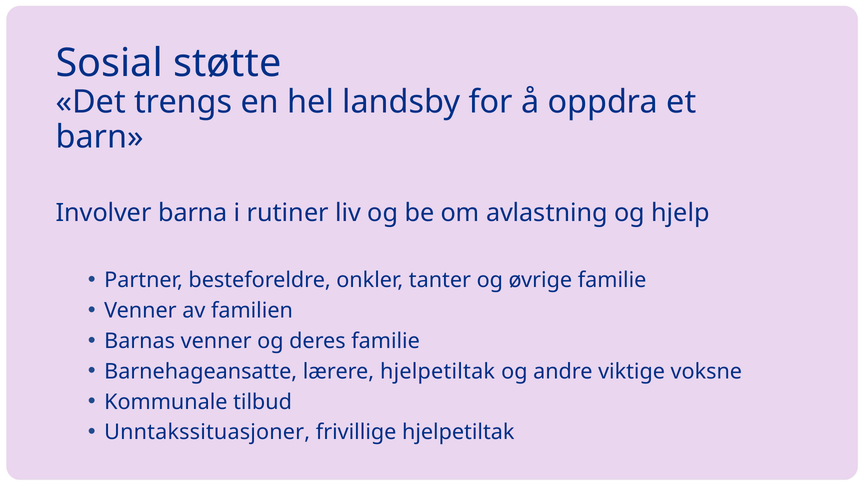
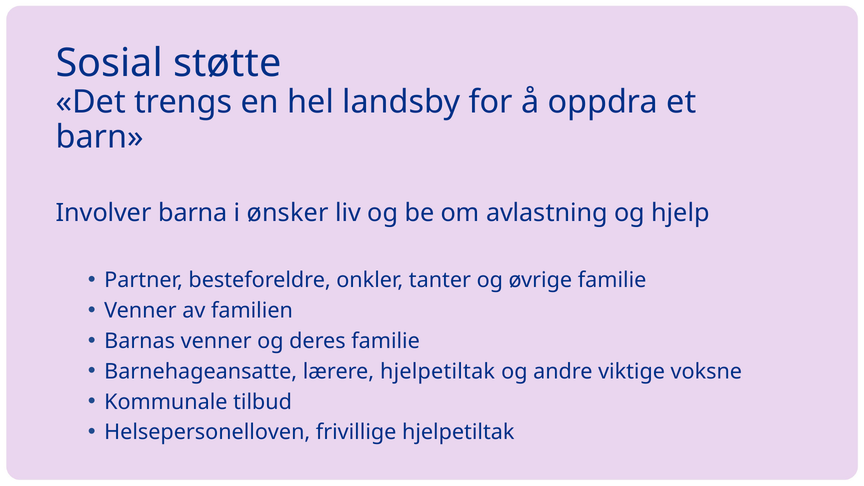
rutiner: rutiner -> ønsker (288, 213)
Unntakssituasjoner: Unntakssituasjoner -> Helsepersonelloven (207, 432)
